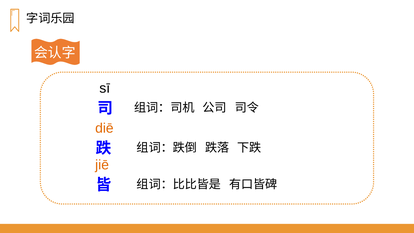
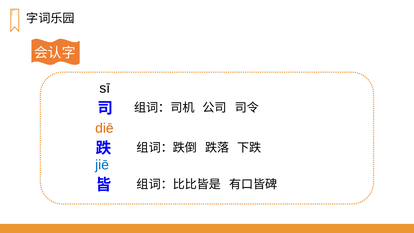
jiē colour: orange -> blue (102, 165)
